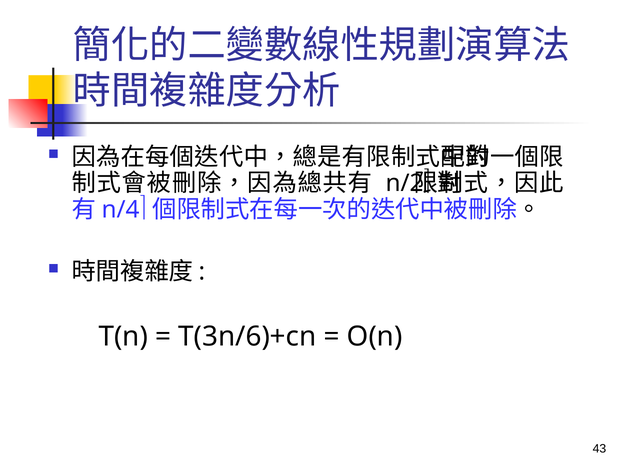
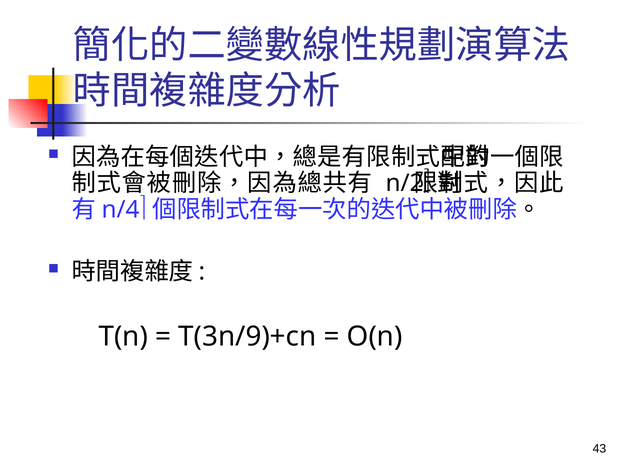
T(3n/6)+cn: T(3n/6)+cn -> T(3n/9)+cn (247, 337)
